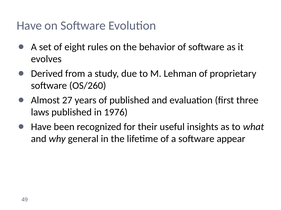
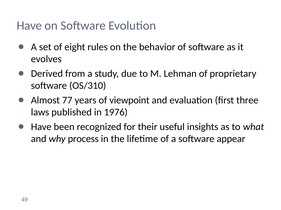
OS/260: OS/260 -> OS/310 (88, 86)
27: 27 -> 77 (67, 100)
of published: published -> viewpoint (129, 100)
general: general -> process (83, 139)
